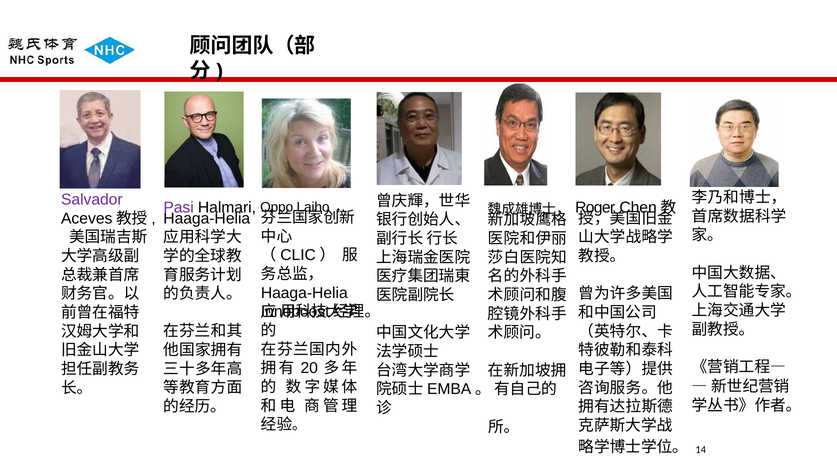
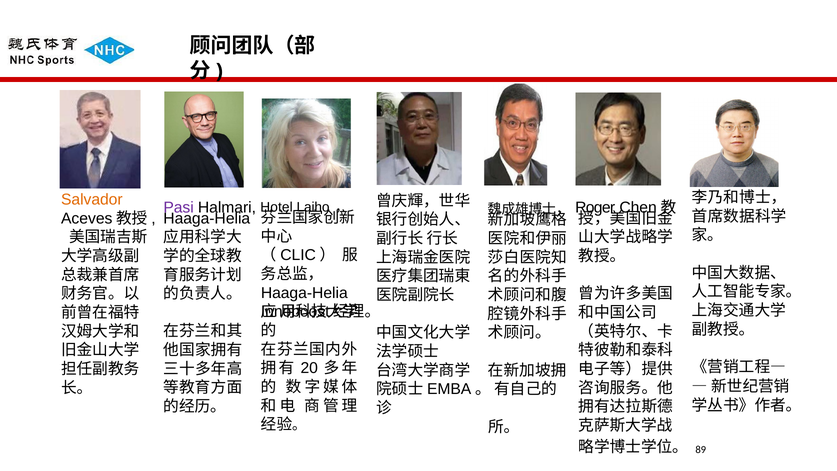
Salvador colour: purple -> orange (92, 199)
Oppo: Oppo -> Hotel (277, 207)
14: 14 -> 89 (701, 450)
